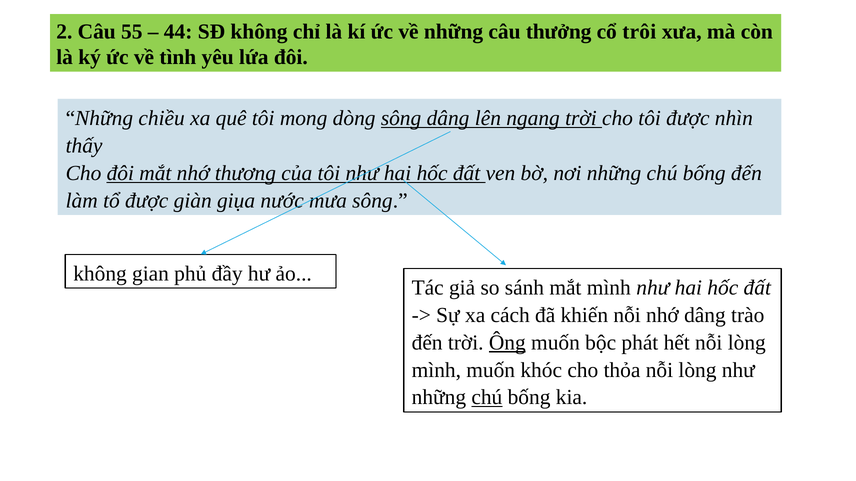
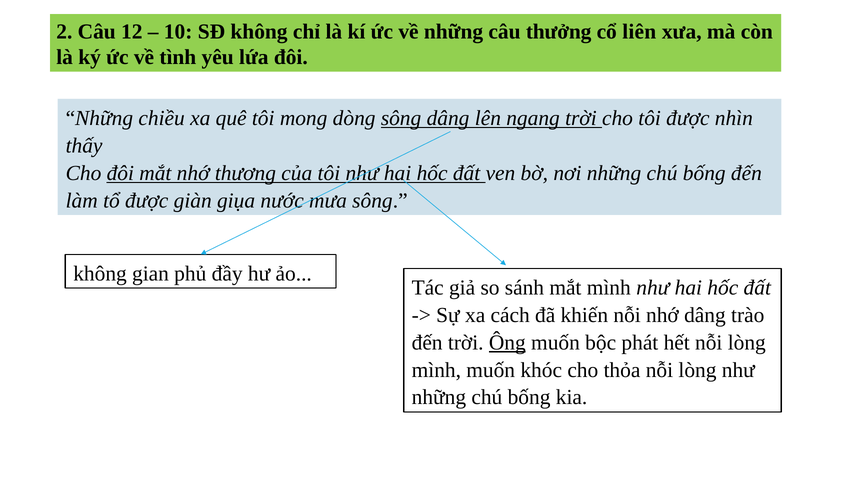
55: 55 -> 12 (132, 32)
44: 44 -> 10 (178, 32)
trôi: trôi -> liên (639, 32)
chú underline: present -> none (487, 398)
